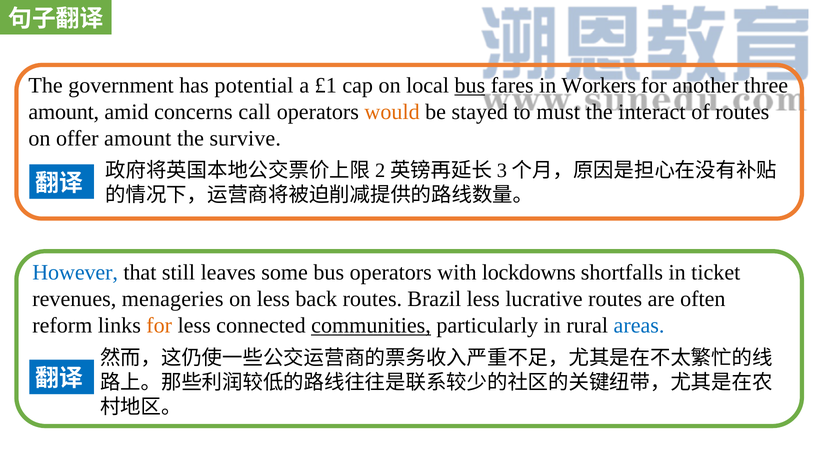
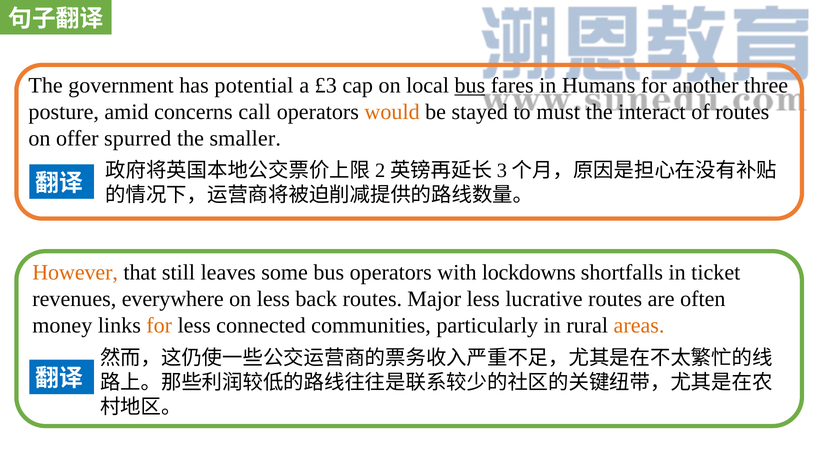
£1: £1 -> £3 (326, 86)
Workers: Workers -> Humans (599, 86)
amount: amount -> posture (64, 112)
offer amount: amount -> spurred (138, 139)
survive: survive -> smaller (245, 139)
However colour: blue -> orange (75, 273)
menageries: menageries -> everywhere (173, 299)
Brazil: Brazil -> Major (434, 299)
reform: reform -> money (62, 326)
communities underline: present -> none (371, 326)
areas colour: blue -> orange (639, 326)
